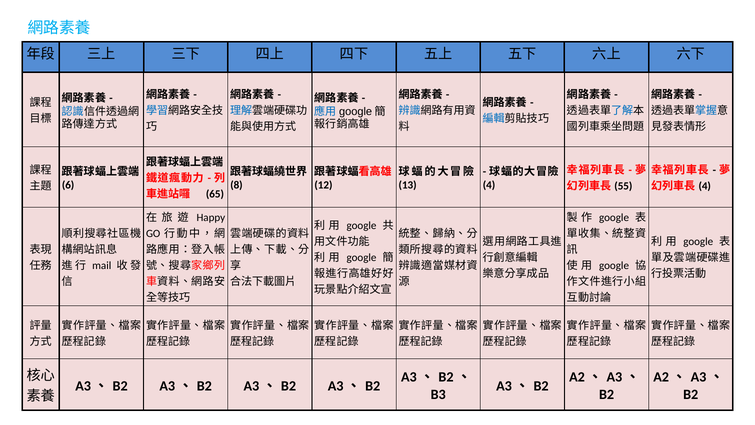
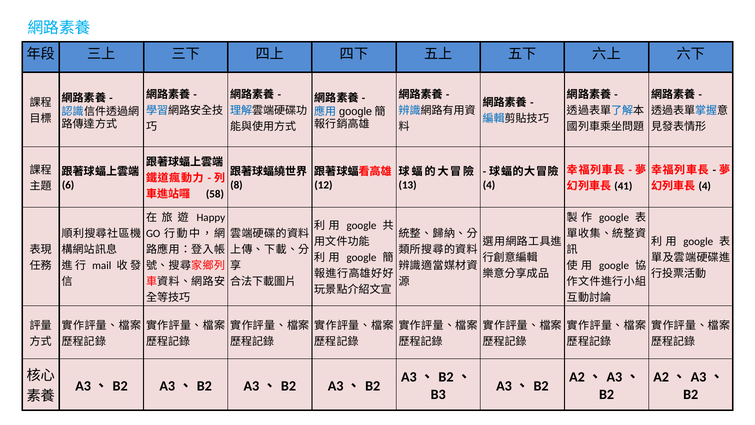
55: 55 -> 41 (623, 186)
65: 65 -> 58 (215, 194)
